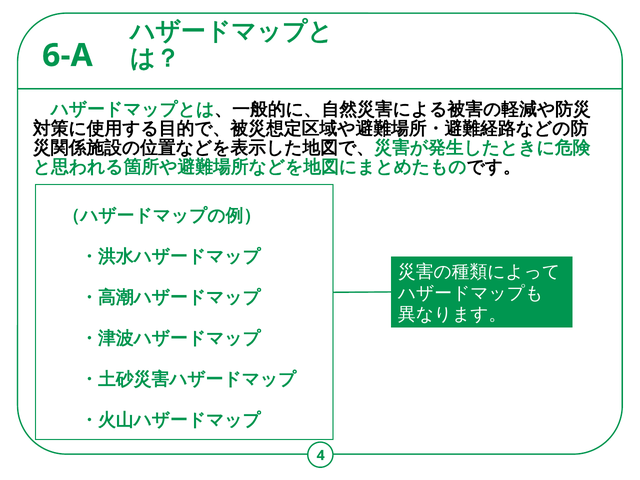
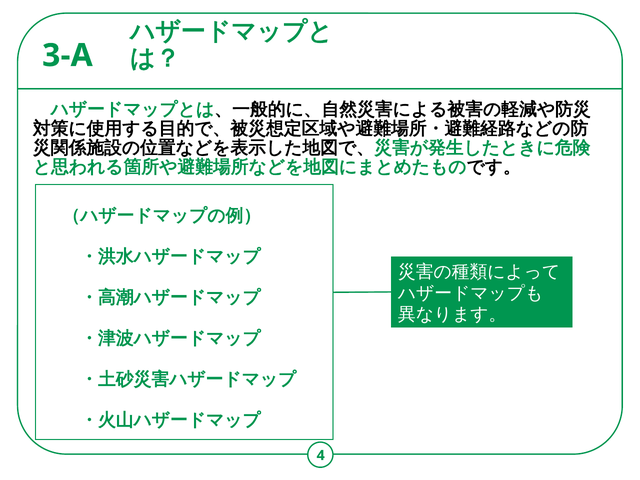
6-A: 6-A -> 3-A (67, 56)
